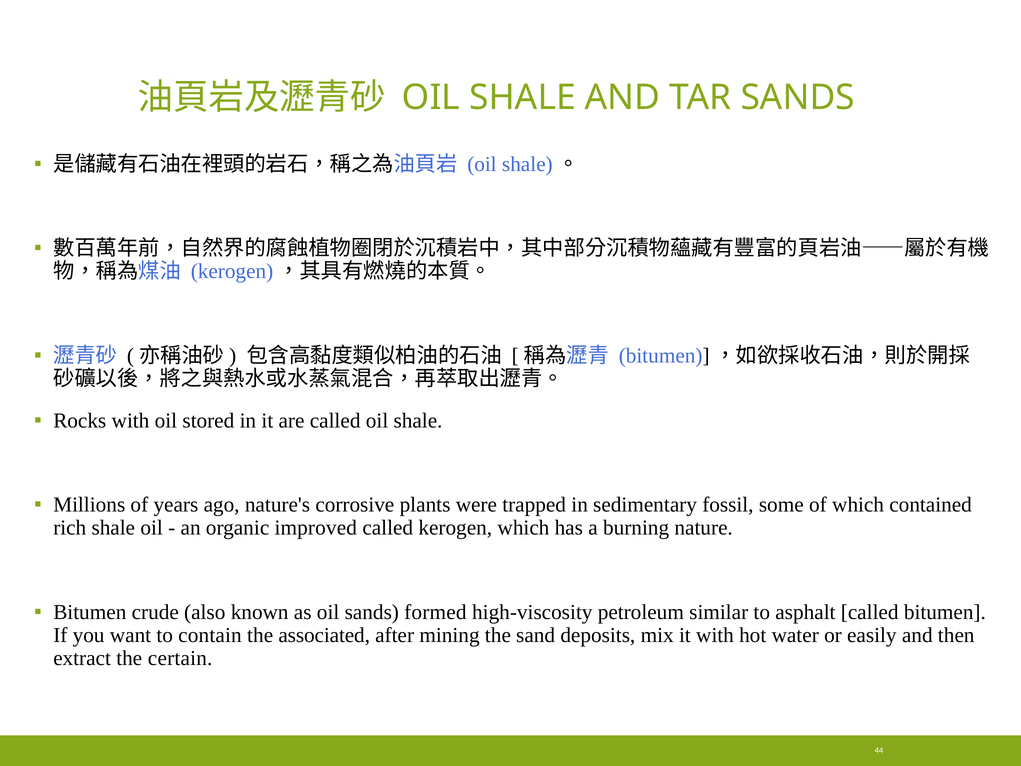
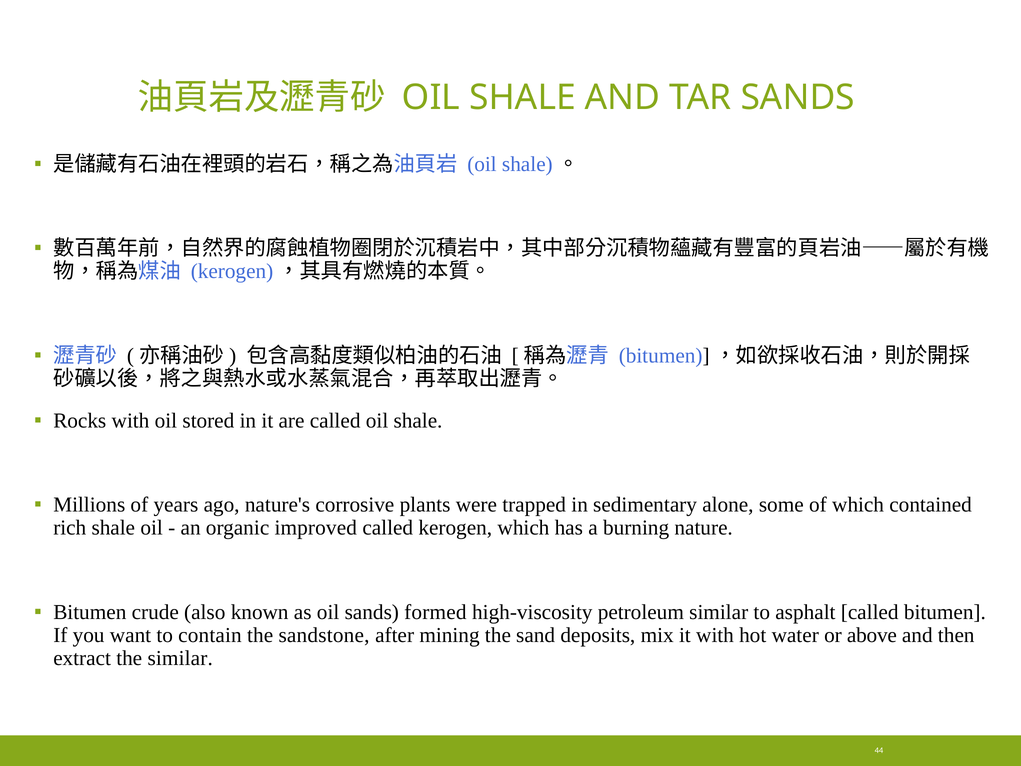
fossil: fossil -> alone (728, 505)
associated: associated -> sandstone (324, 635)
easily: easily -> above (872, 635)
the certain: certain -> similar (180, 658)
